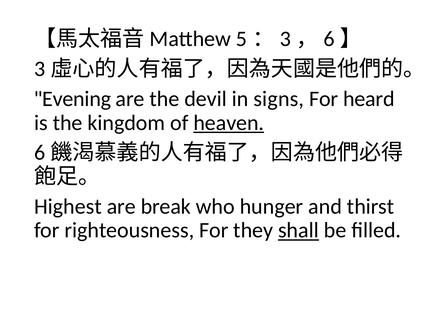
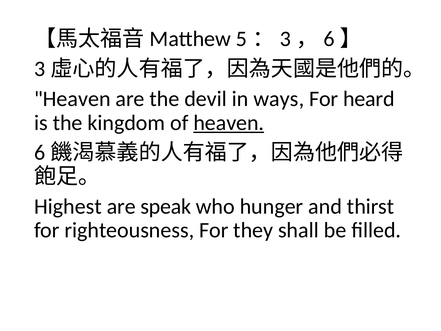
Evening: Evening -> Heaven (72, 99)
signs: signs -> ways (279, 99)
break: break -> speak (166, 206)
shall underline: present -> none (298, 230)
